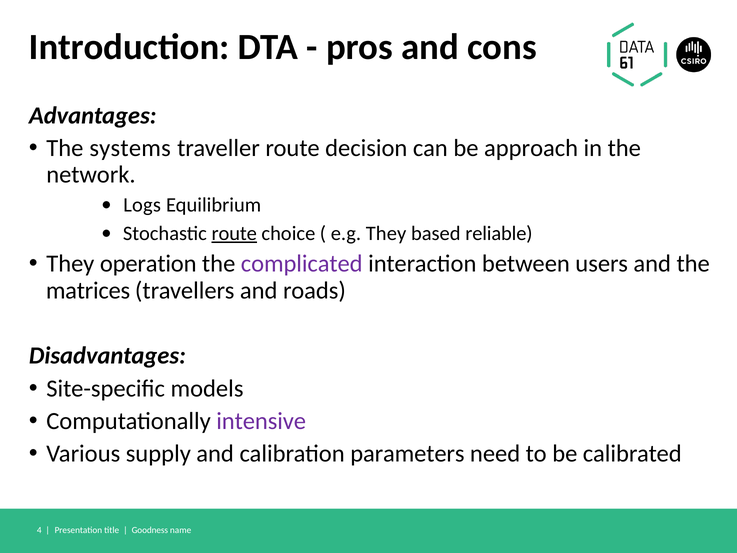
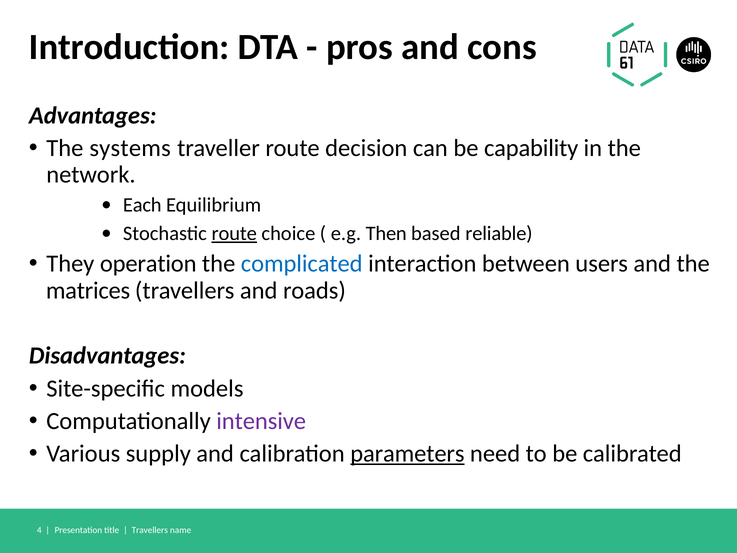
approach: approach -> capability (531, 148)
Logs: Logs -> Each (142, 205)
e.g They: They -> Then (386, 233)
complicated colour: purple -> blue (302, 264)
parameters underline: none -> present (407, 454)
Goodness: Goodness -> Travellers (150, 530)
